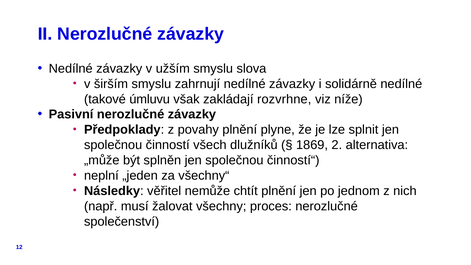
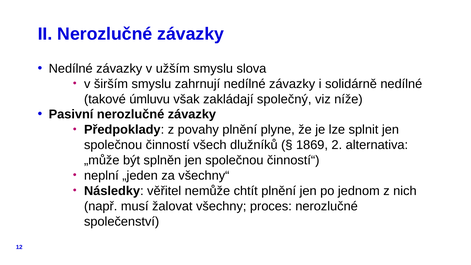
rozvrhne: rozvrhne -> společný (284, 99)
